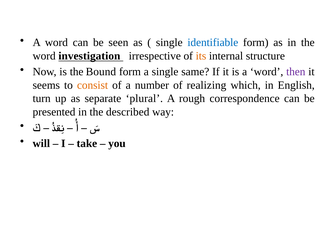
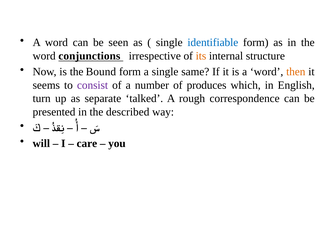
investigation: investigation -> conjunctions (89, 56)
then colour: purple -> orange (296, 71)
consist colour: orange -> purple (93, 85)
realizing: realizing -> produces (207, 85)
plural: plural -> talked (144, 98)
take: take -> care (87, 143)
